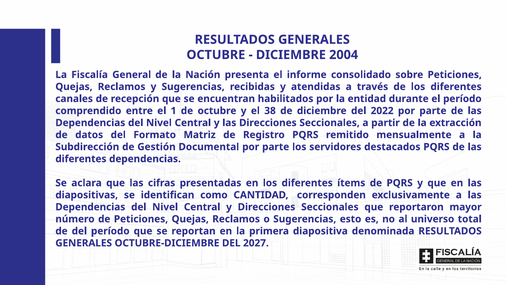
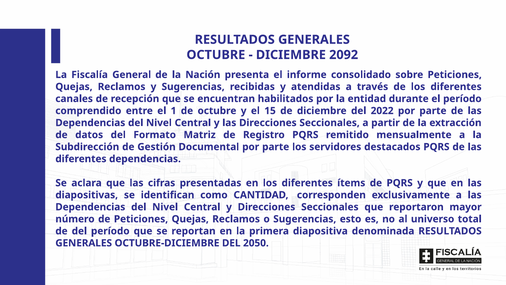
2004: 2004 -> 2092 (344, 55)
38: 38 -> 15 (270, 111)
2027: 2027 -> 2050 (256, 243)
